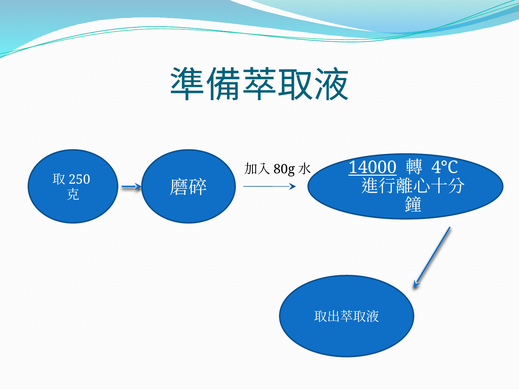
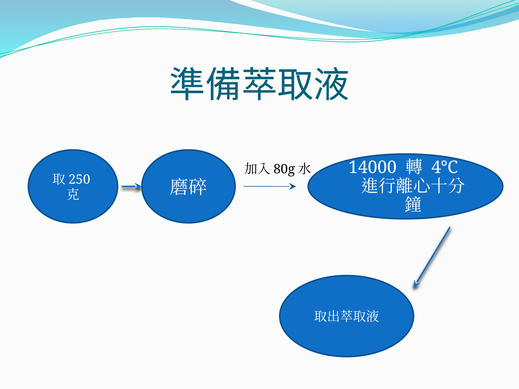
14000 underline: present -> none (373, 168)
